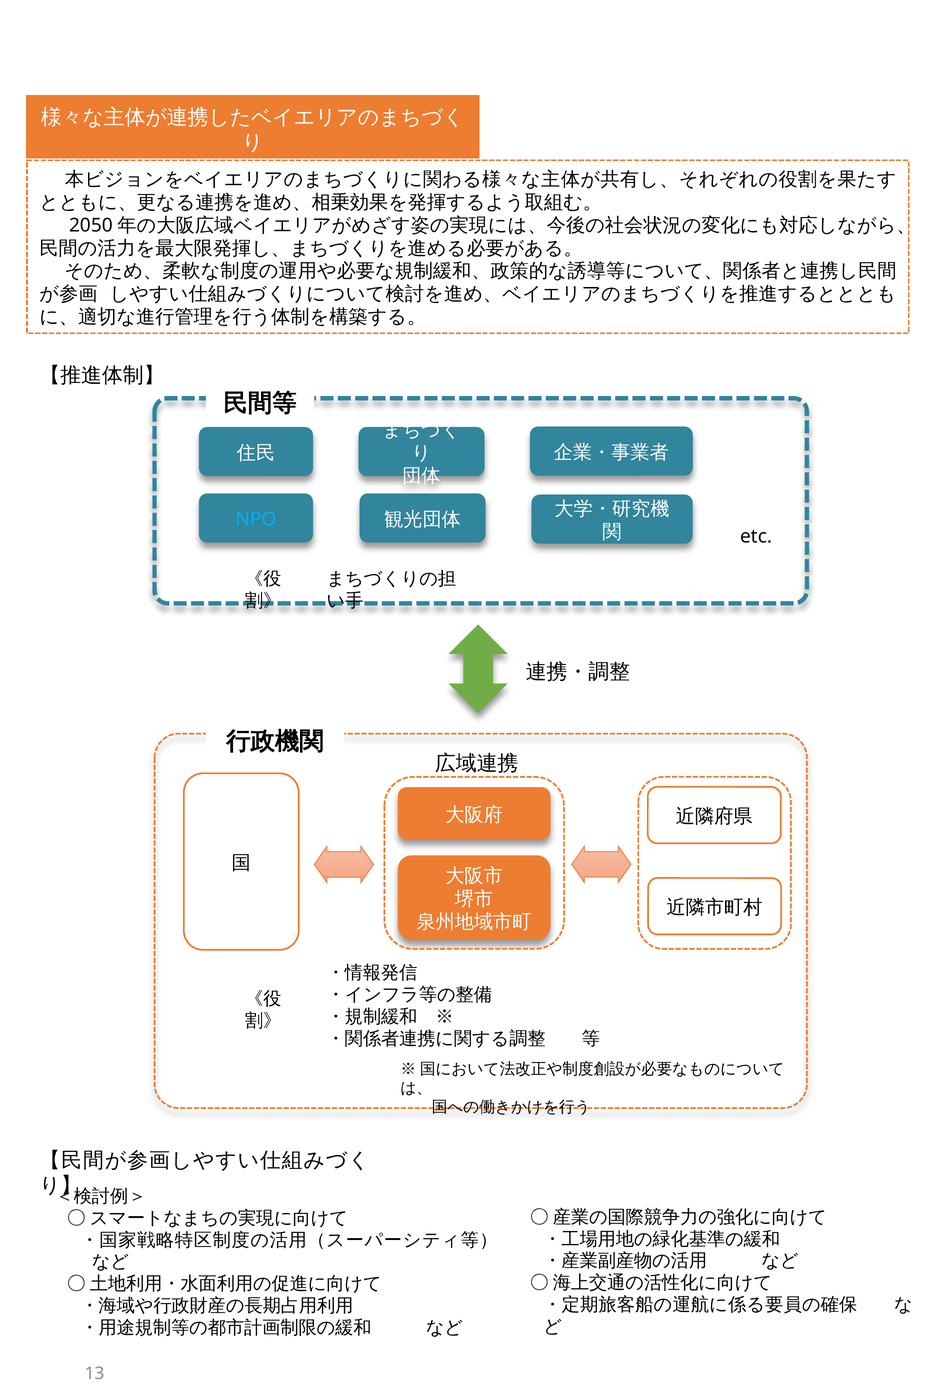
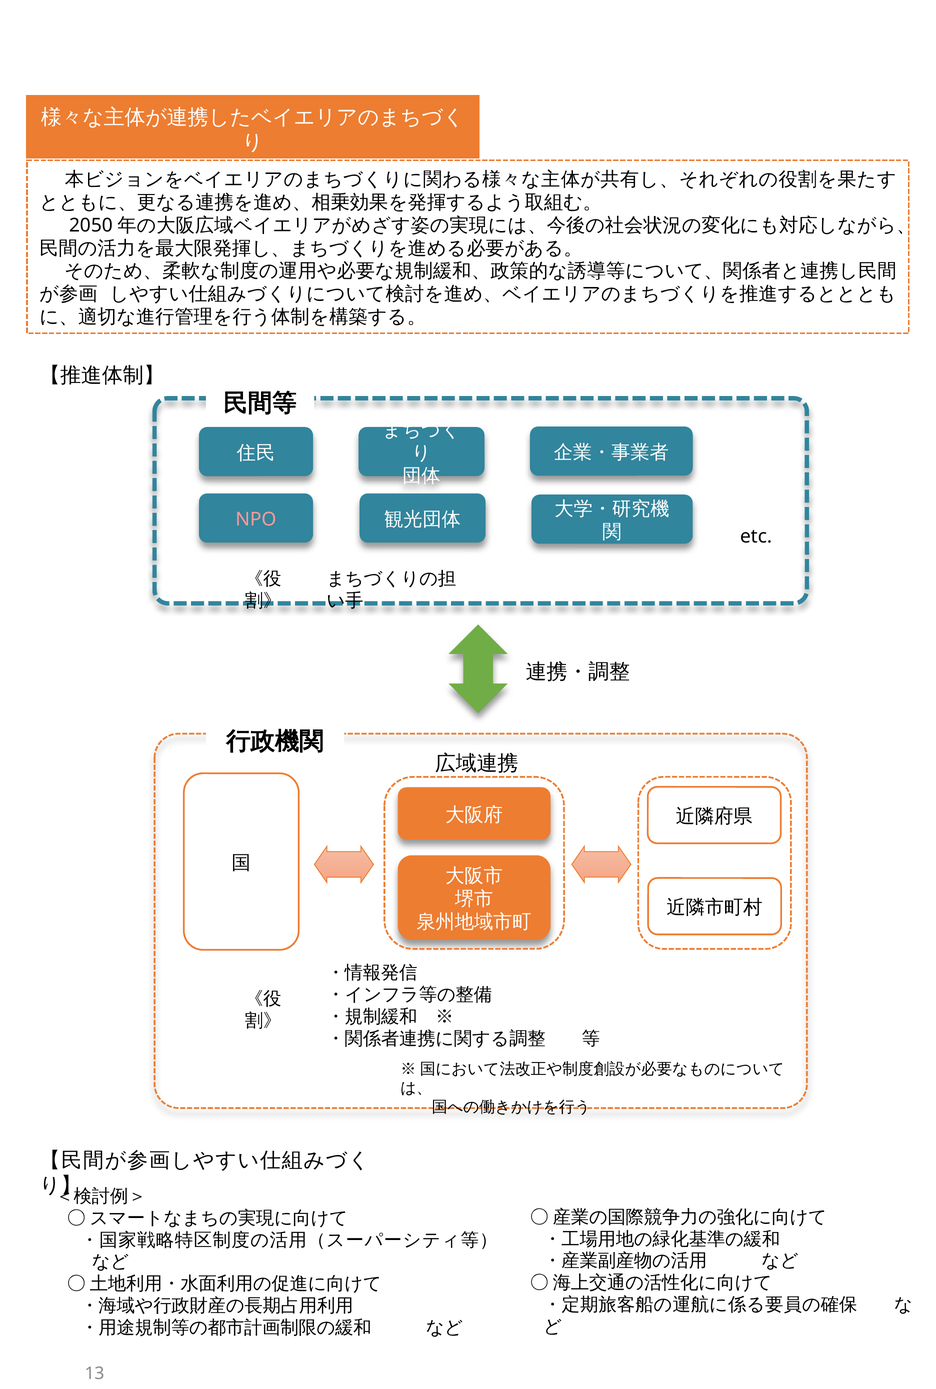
NPO colour: light blue -> pink (256, 519)
